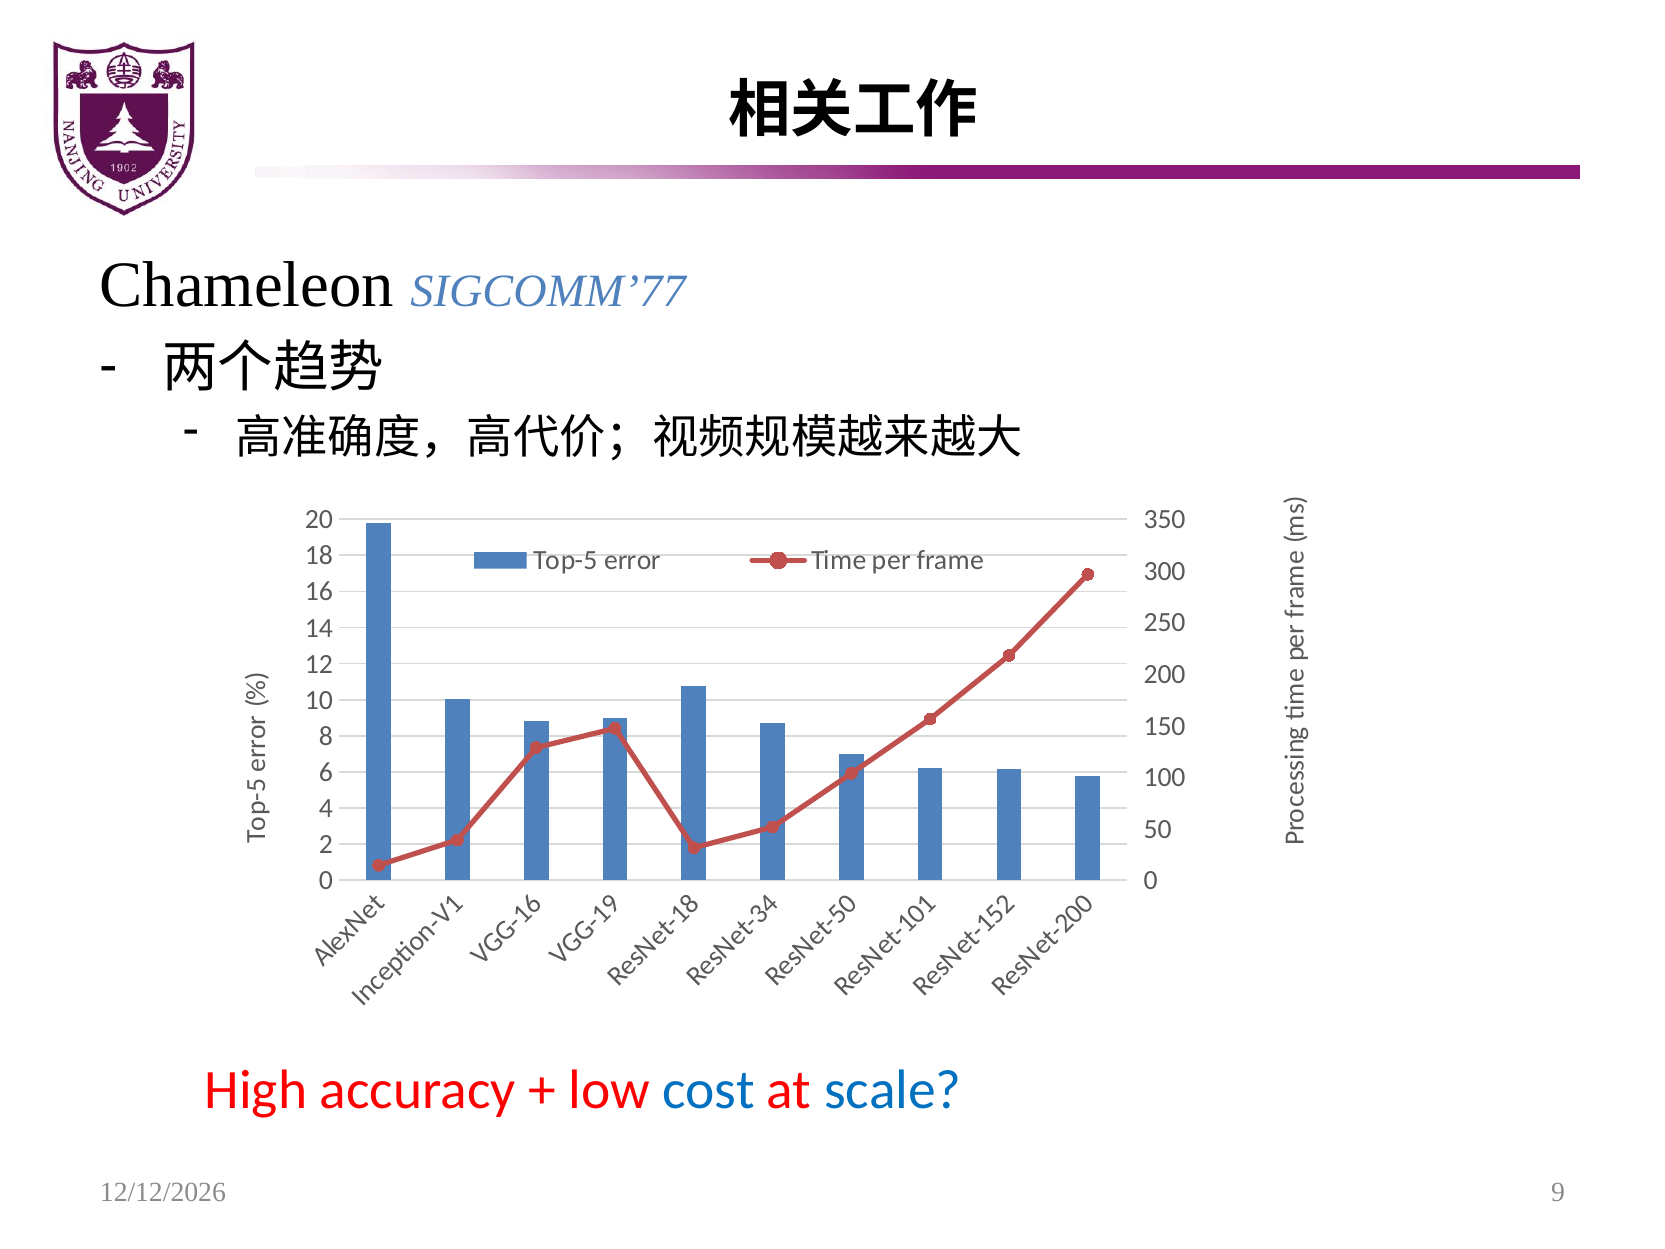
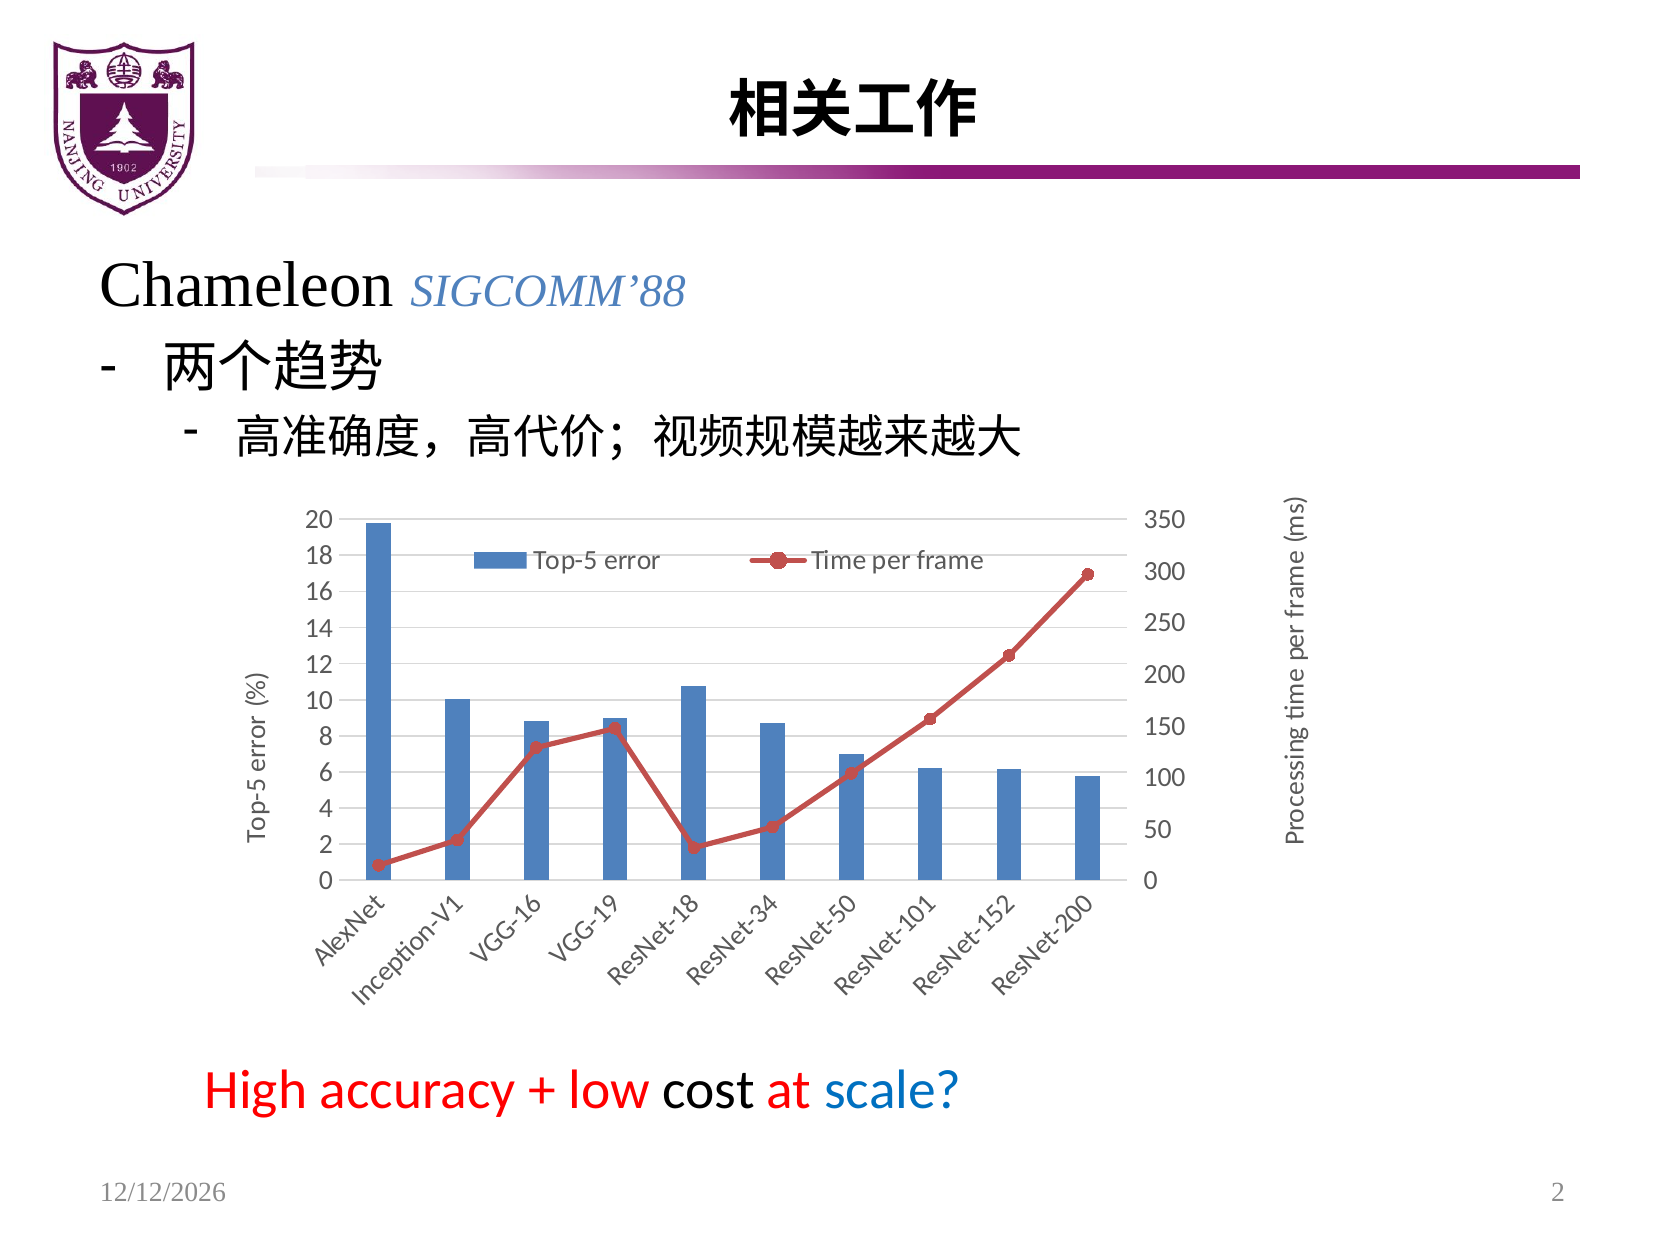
SIGCOMM’77: SIGCOMM’77 -> SIGCOMM’88 (548, 292)
cost colour: blue -> black (708, 1090)
9: 9 -> 2 (1558, 1193)
